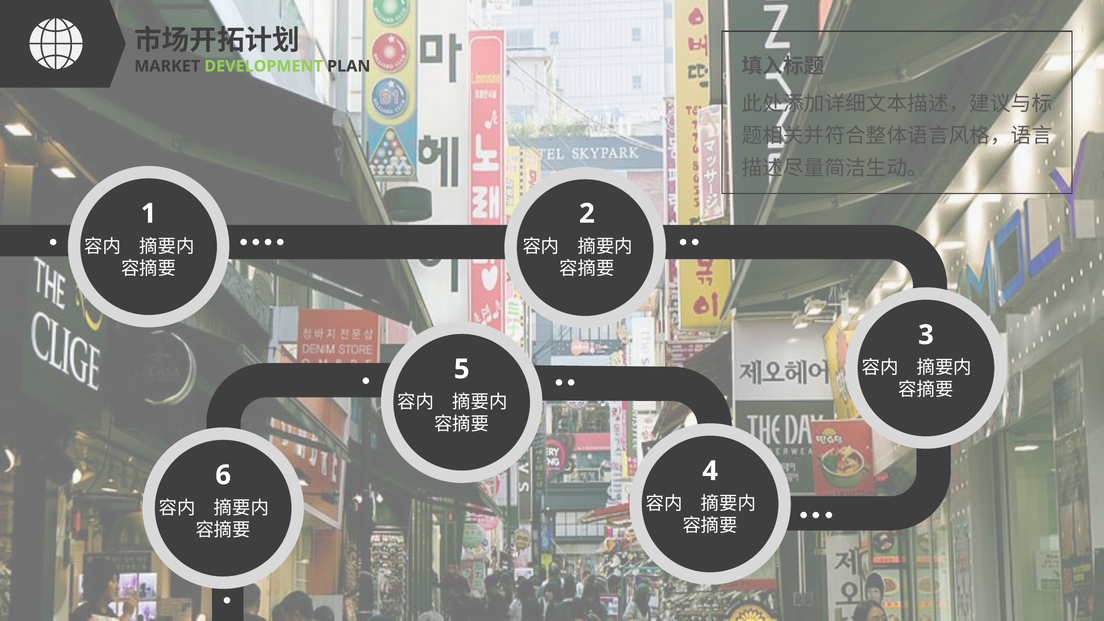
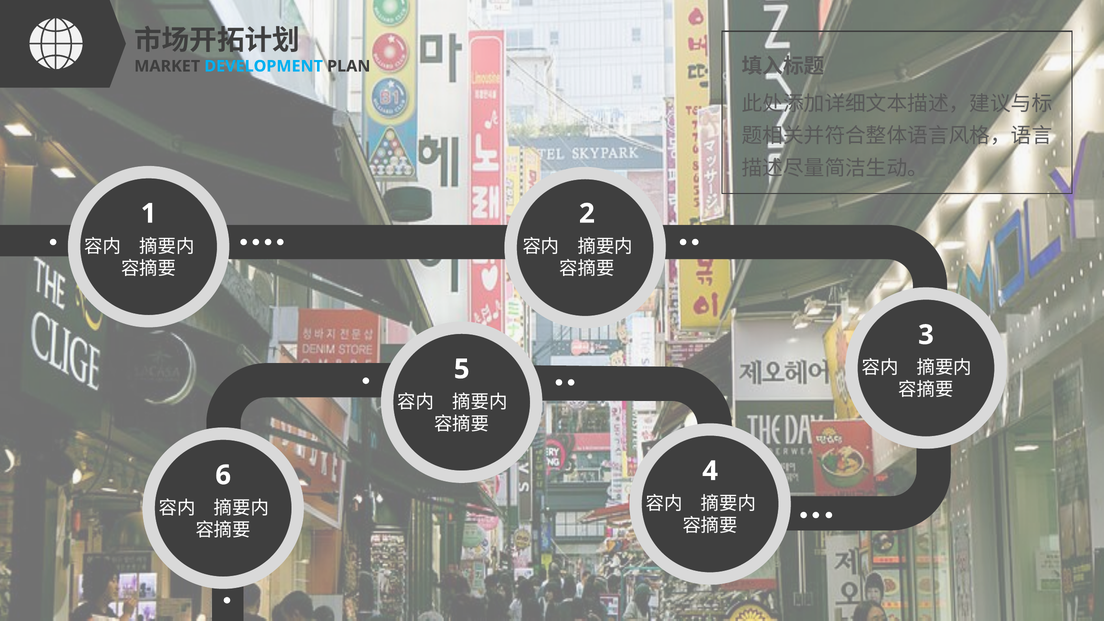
DEVELOPMENT colour: light green -> light blue (264, 66)
